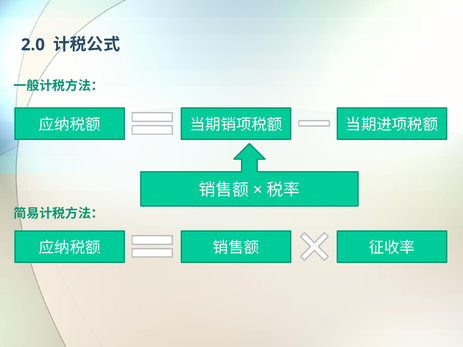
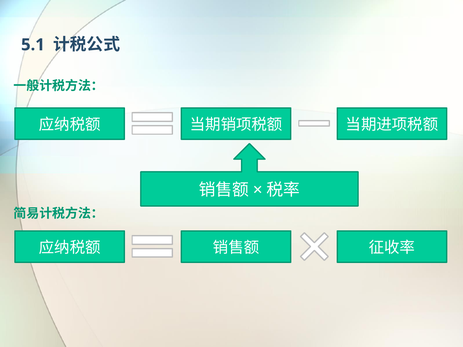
2.0: 2.0 -> 5.1 (33, 45)
